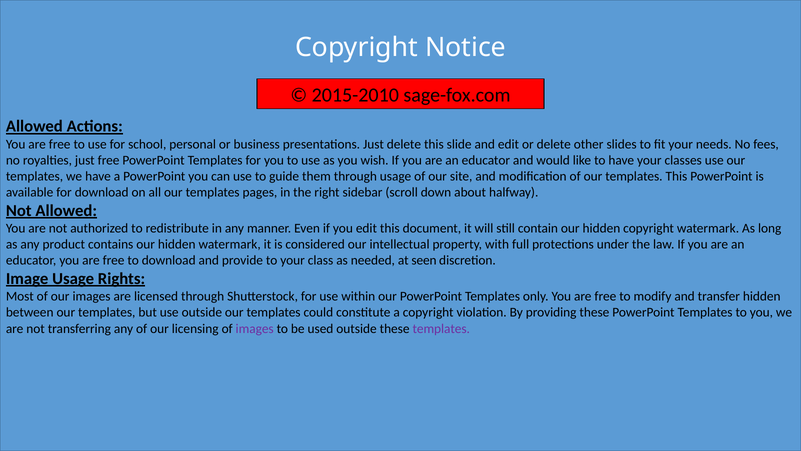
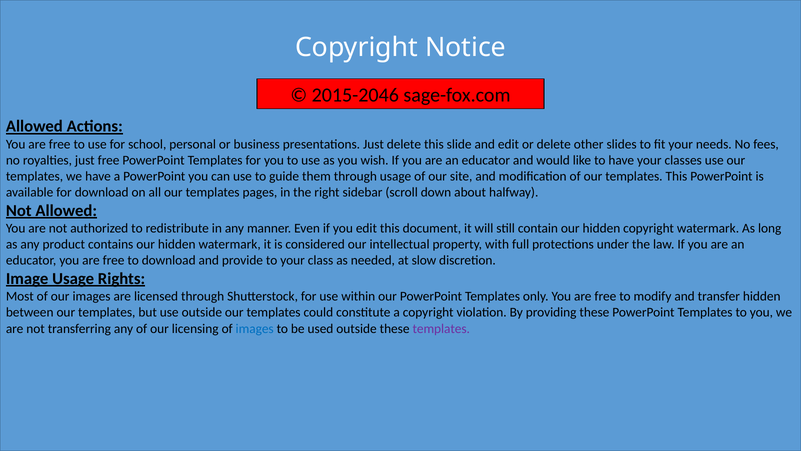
2015-2010: 2015-2010 -> 2015-2046 (355, 95)
seen: seen -> slow (424, 260)
images colour: purple -> blue (255, 328)
